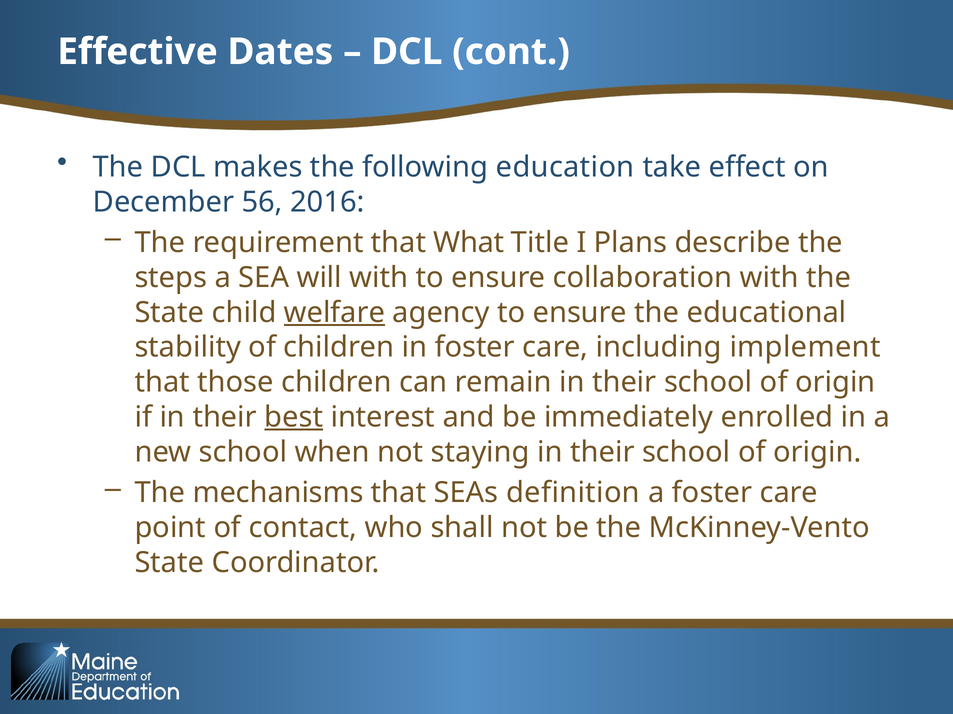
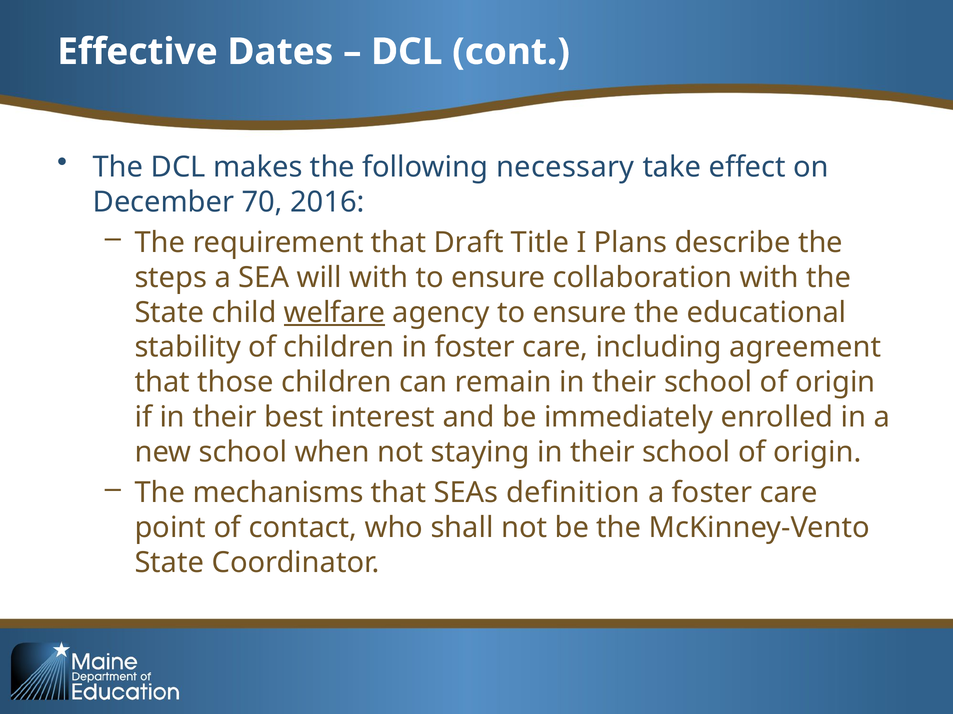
education: education -> necessary (565, 167)
56: 56 -> 70 (262, 202)
What: What -> Draft (469, 243)
implement: implement -> agreement (805, 348)
best underline: present -> none (294, 418)
